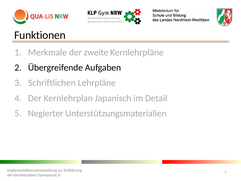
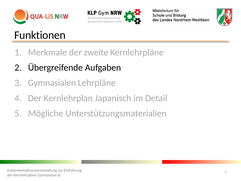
Schriftlichen: Schriftlichen -> Gymnasialen (52, 83)
Negierter: Negierter -> Mögliche (46, 113)
